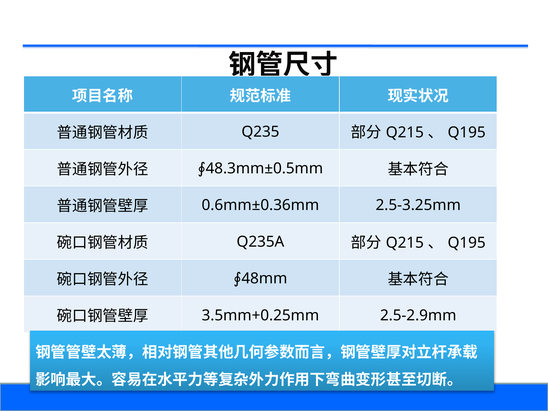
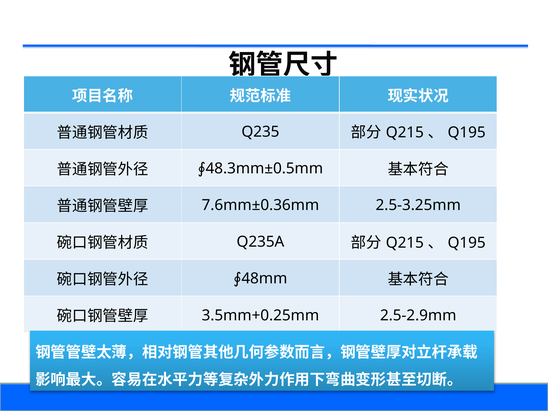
0.6mm±0.36mm: 0.6mm±0.36mm -> 7.6mm±0.36mm (260, 205)
